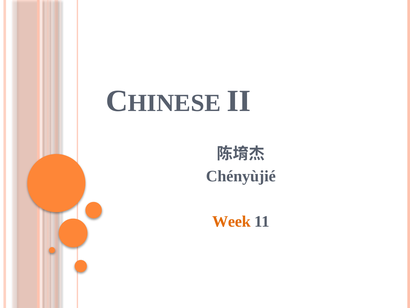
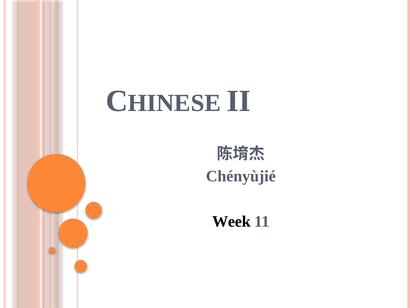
Week colour: orange -> black (231, 221)
